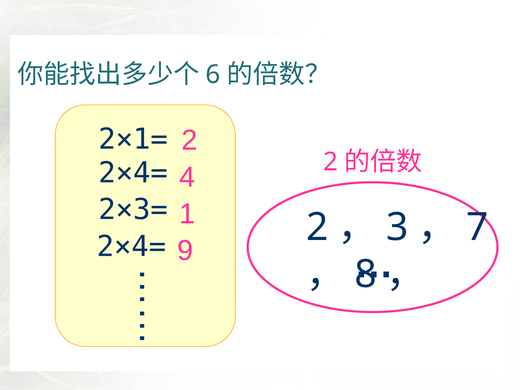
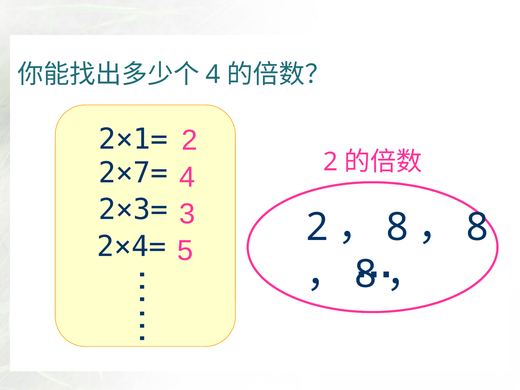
6: 6 -> 4 (213, 75)
2×4=: 2×4= -> 2×7= (133, 173)
1: 1 -> 3 (187, 214)
3: 3 -> 8 (397, 227)
7: 7 -> 8 (477, 227)
9: 9 -> 5 (185, 251)
